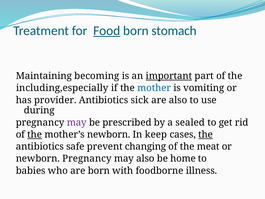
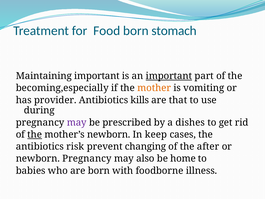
Food underline: present -> none (107, 31)
Maintaining becoming: becoming -> important (97, 76)
including,especially: including,especially -> becoming,especially (62, 88)
mother colour: blue -> orange (154, 88)
sick: sick -> kills (140, 100)
are also: also -> that (178, 100)
sealed: sealed -> dishes (190, 122)
the underline: present -> none (206, 134)
safe: safe -> risk (75, 146)
meat: meat -> after (208, 146)
